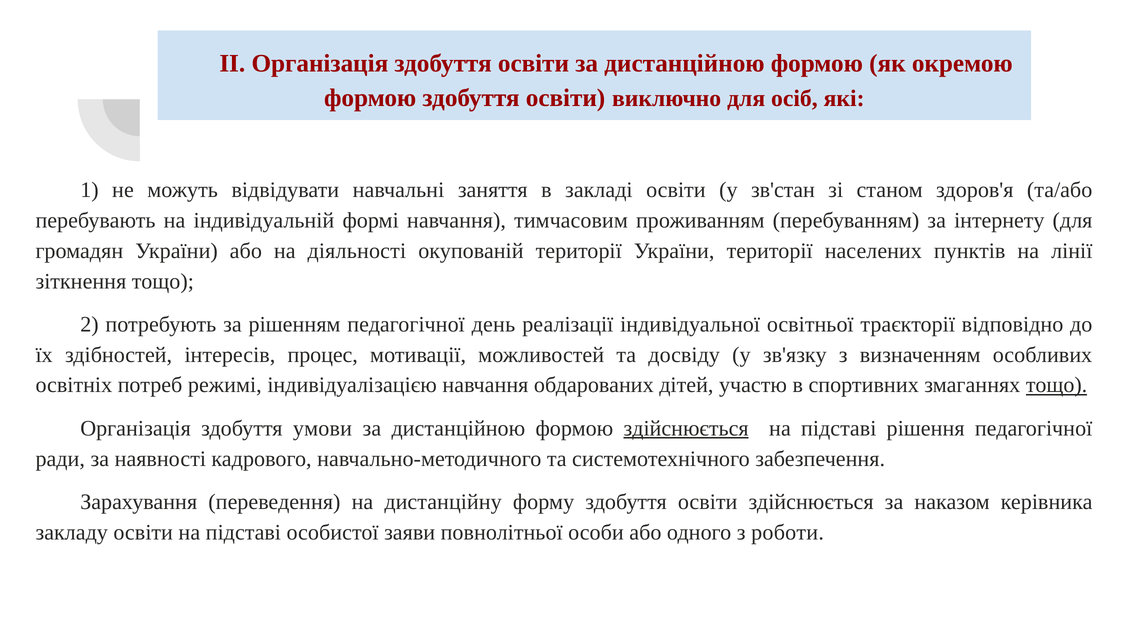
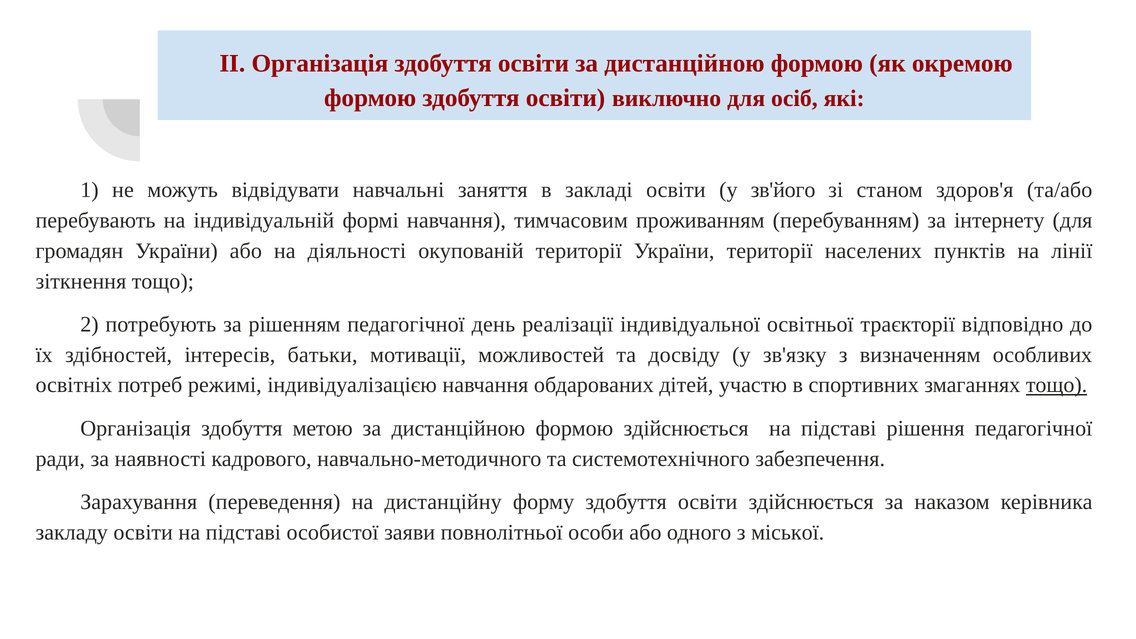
зв'стан: зв'стан -> зв'його (783, 190)
процес: процес -> батьки (323, 355)
умови: умови -> метою (323, 428)
здійснюється underline: present -> none (686, 428)
роботи: роботи -> міської (788, 532)
